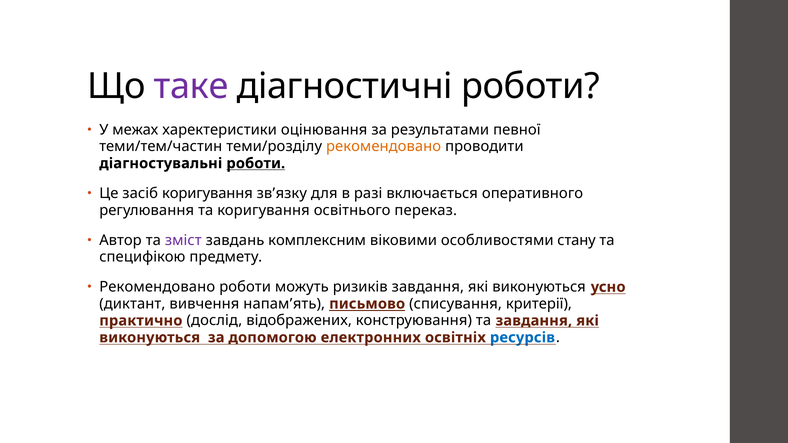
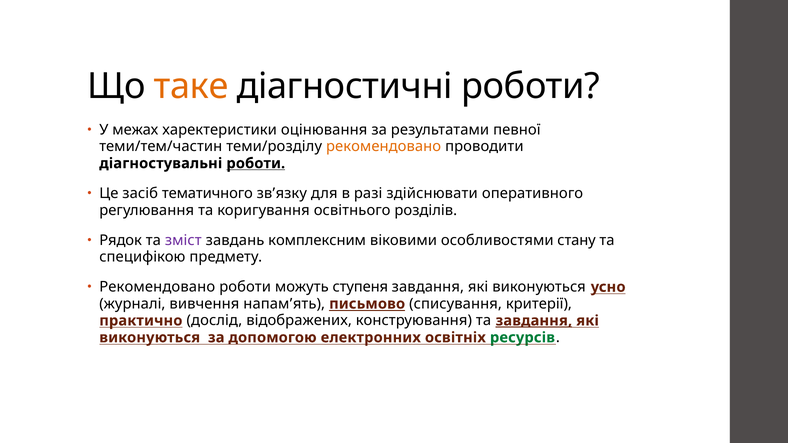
таке colour: purple -> orange (191, 87)
засіб коригування: коригування -> тематичного (207, 193)
включається: включається -> здійснювати (432, 193)
переказ: переказ -> розділів (426, 210)
Автор: Автор -> Рядок (121, 240)
ризиків: ризиків -> ступеня (360, 287)
диктант: диктант -> журналі (132, 304)
завдання underline: none -> present (534, 321)
ресурсів colour: blue -> green (522, 338)
